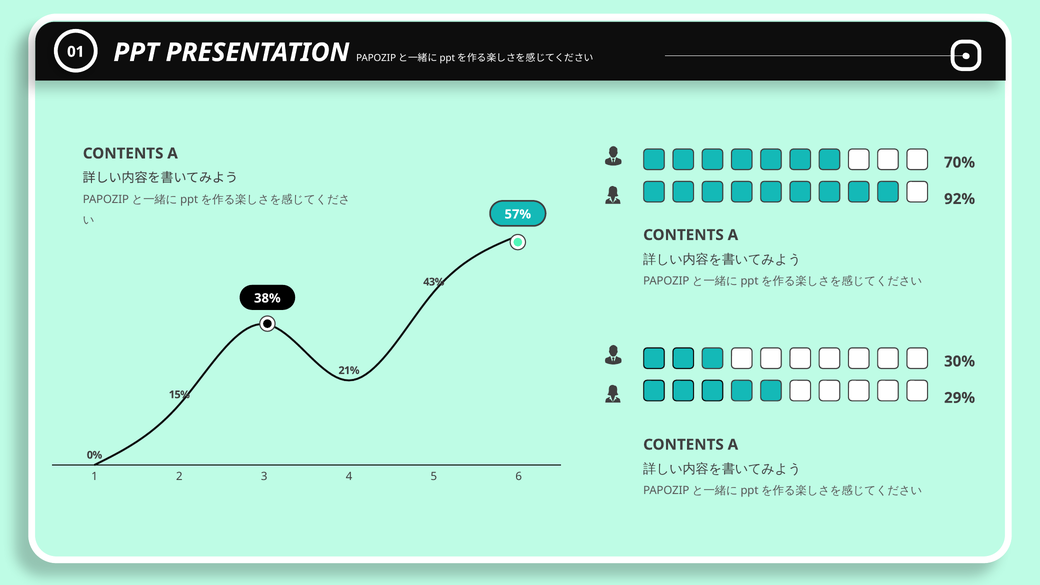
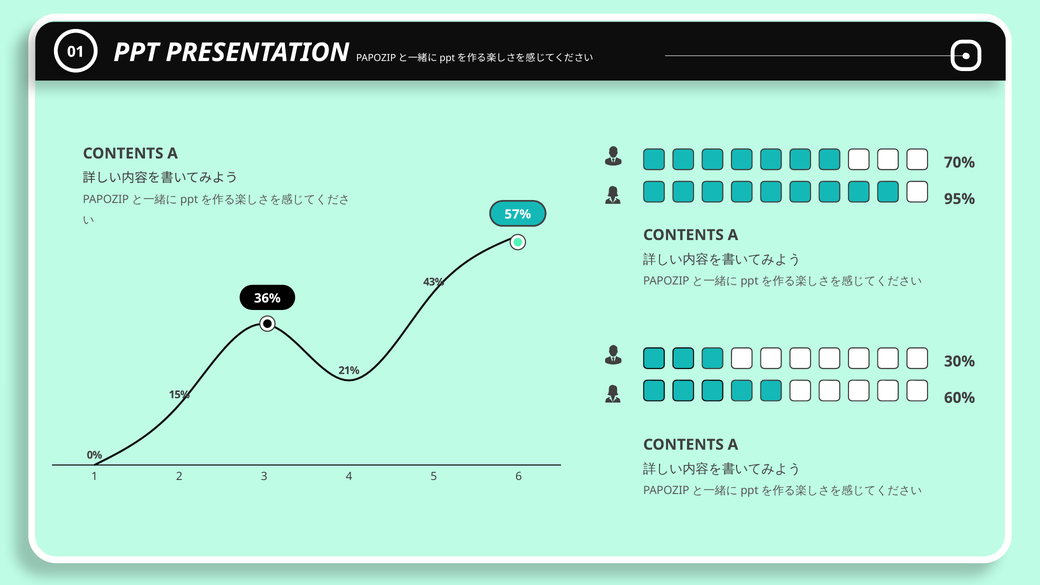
92%: 92% -> 95% (960, 199)
38%: 38% -> 36% (267, 298)
29%: 29% -> 60% (960, 398)
